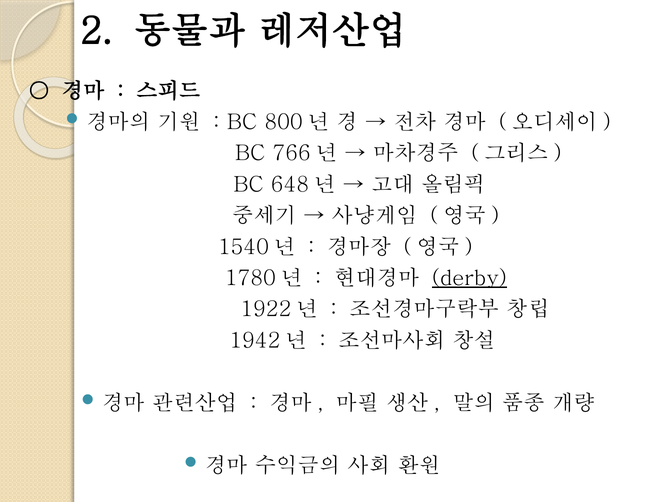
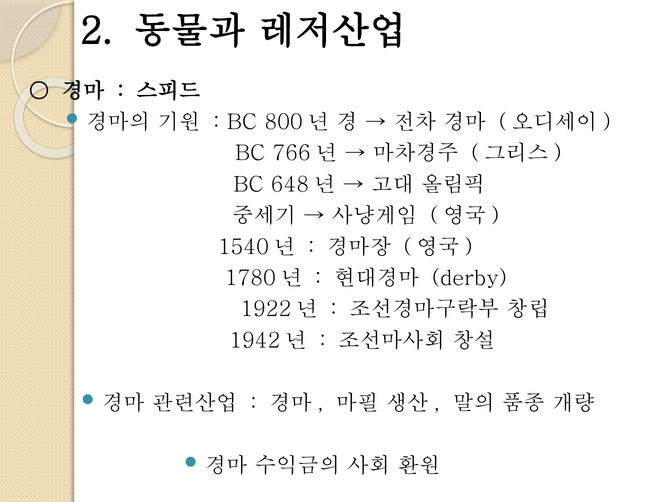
derby underline: present -> none (469, 278)
